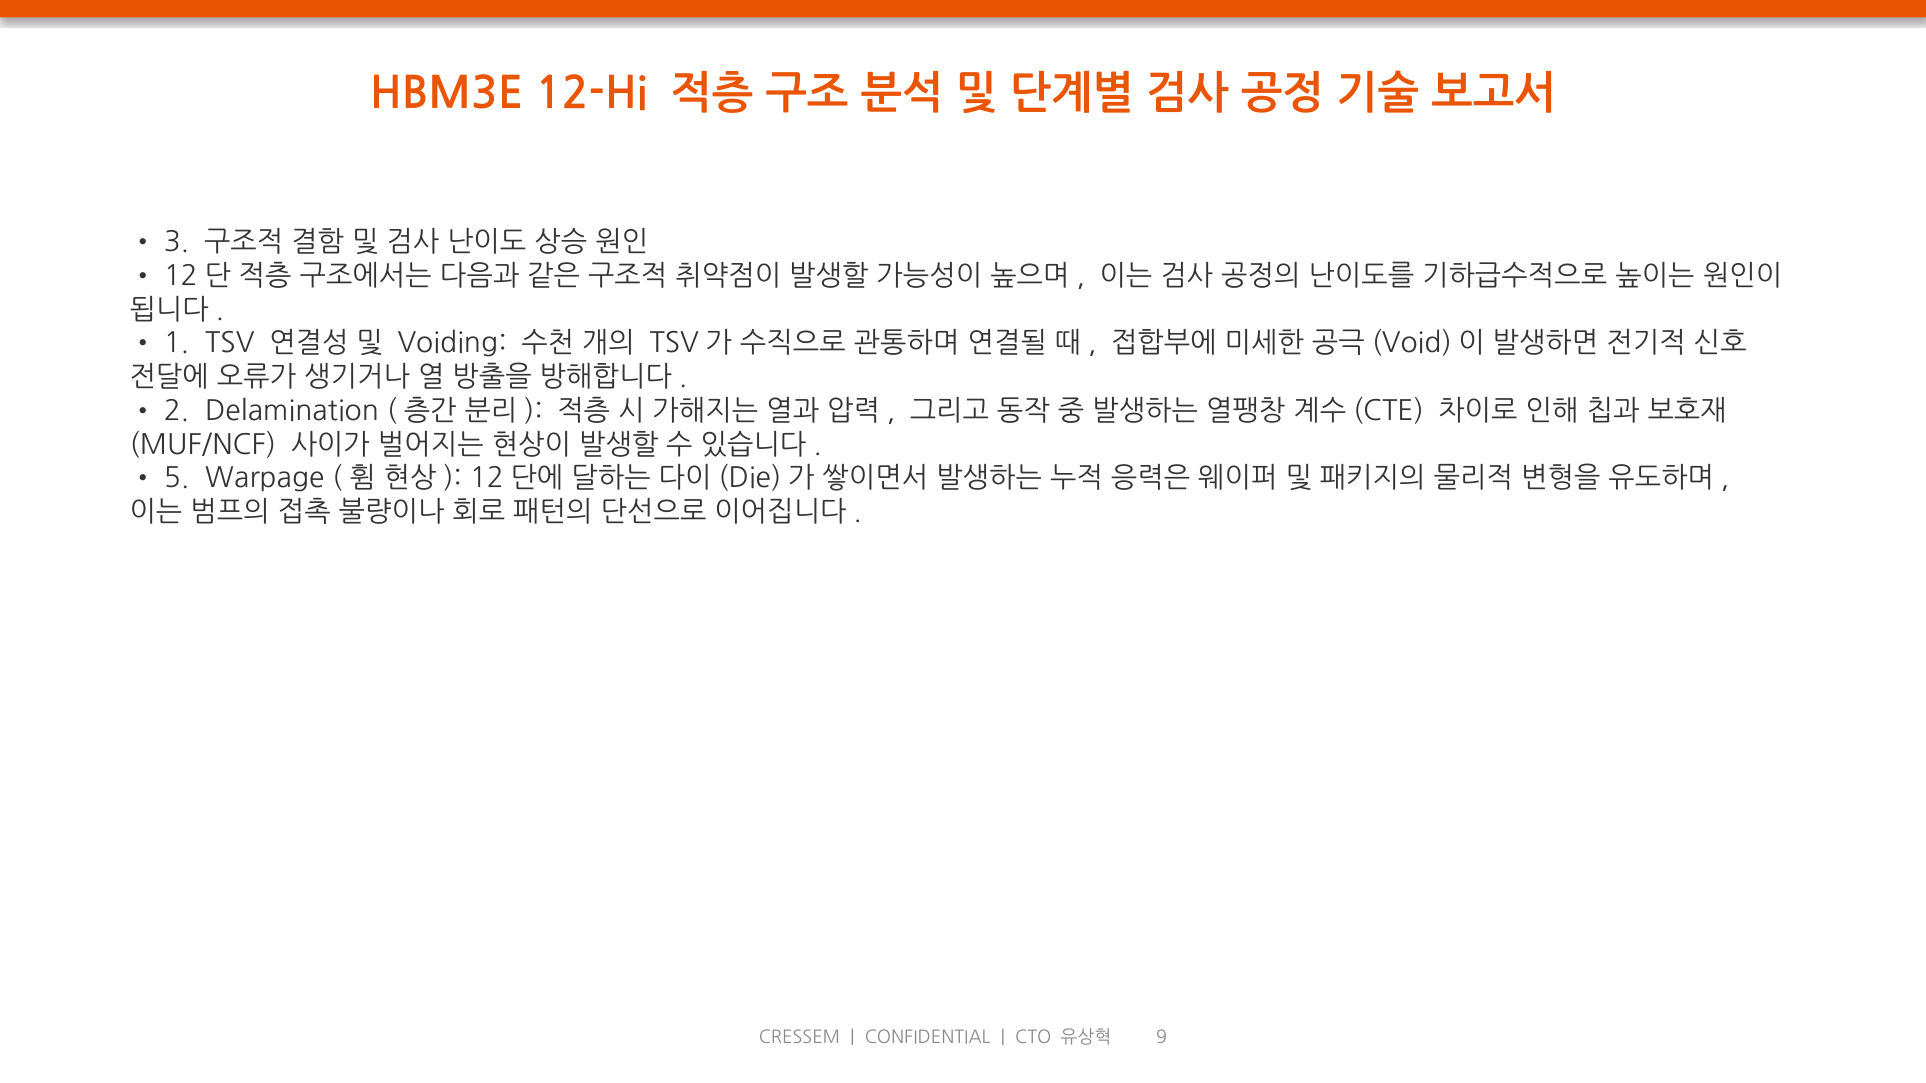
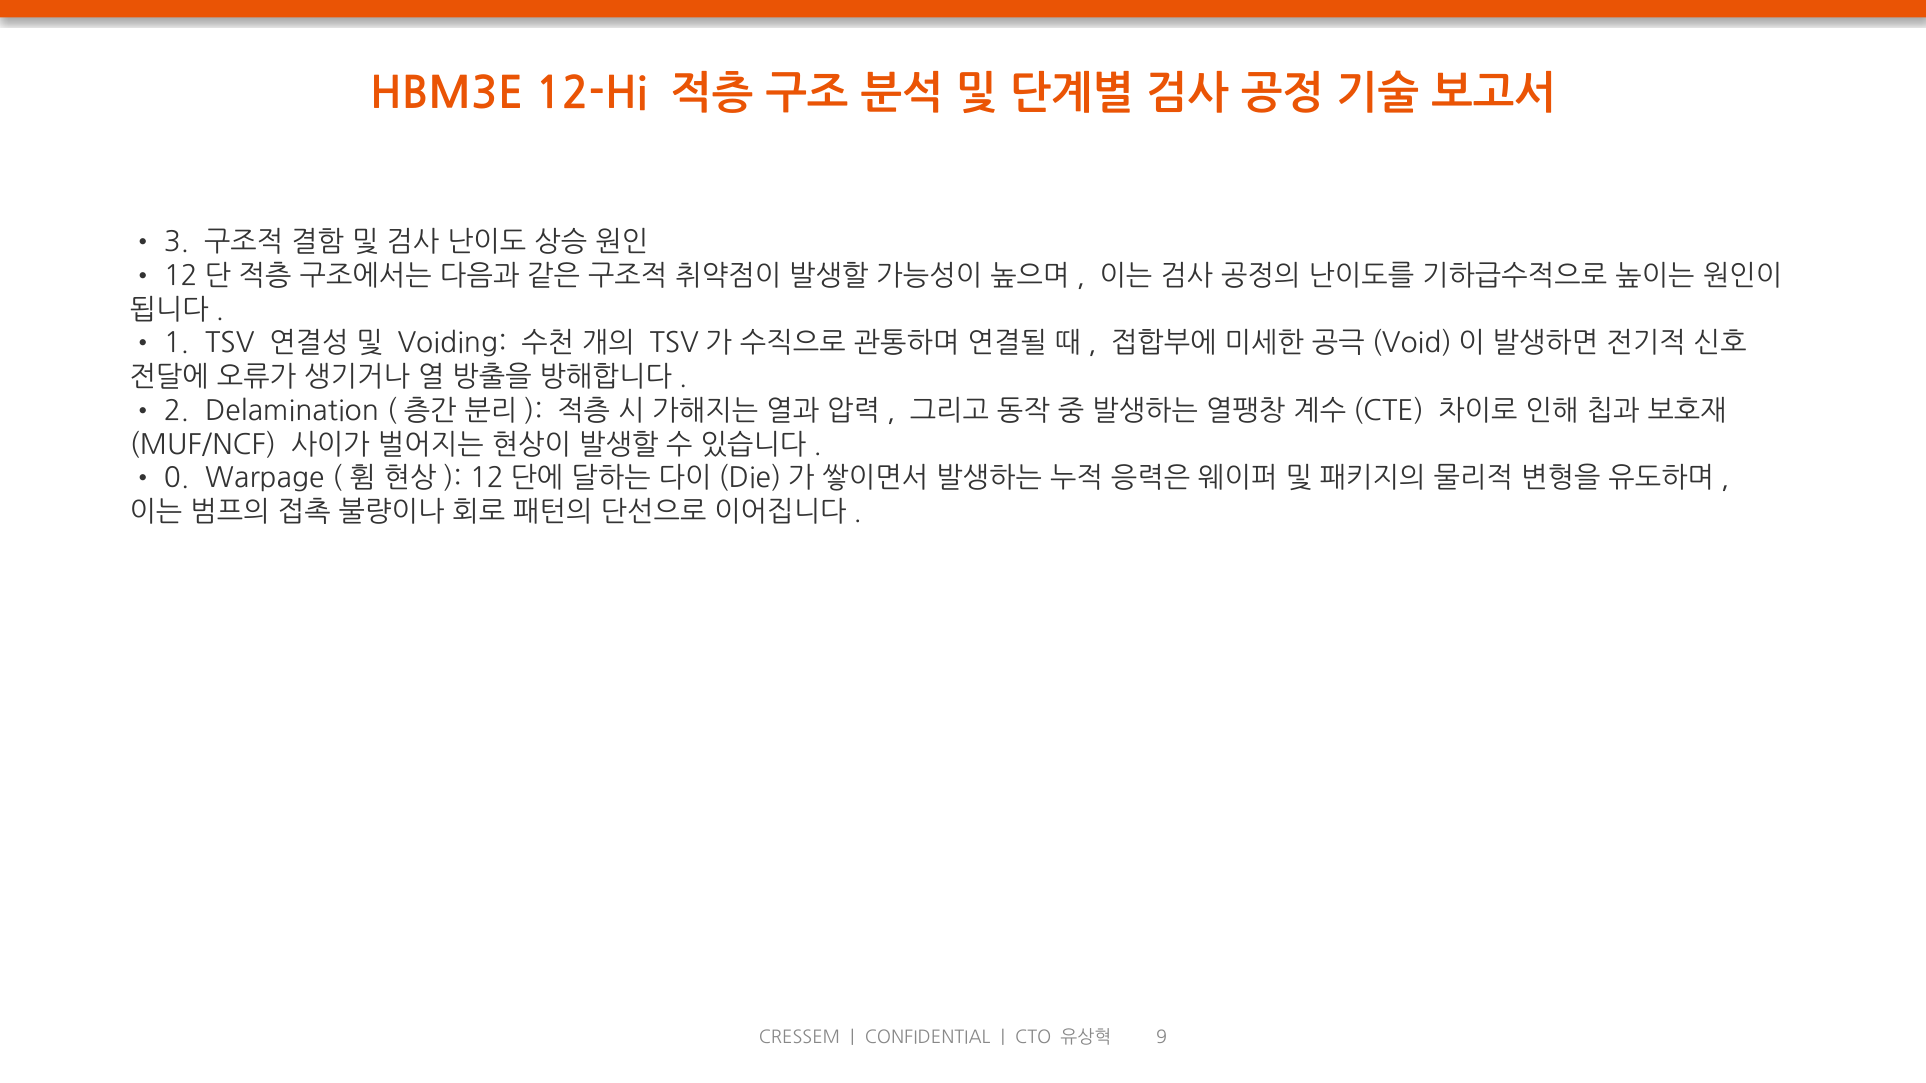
5: 5 -> 0 (177, 479)
